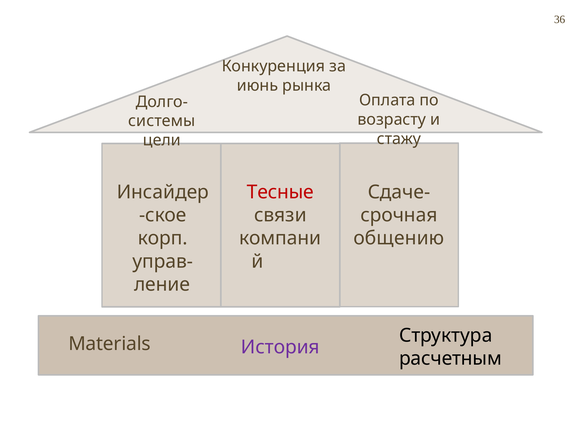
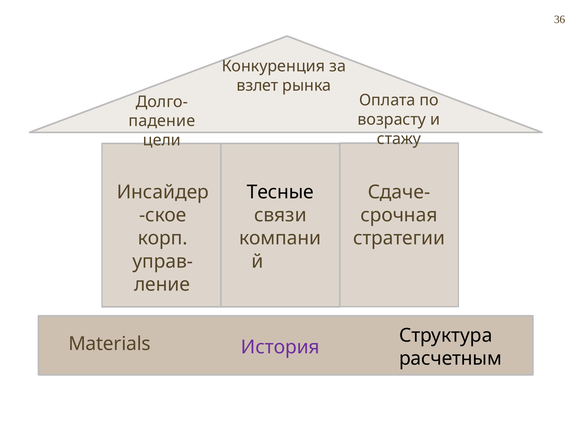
июнь: июнь -> взлет (257, 85)
системы: системы -> падение (162, 121)
Тесные colour: red -> black (280, 192)
общению: общению -> стратегии (399, 238)
